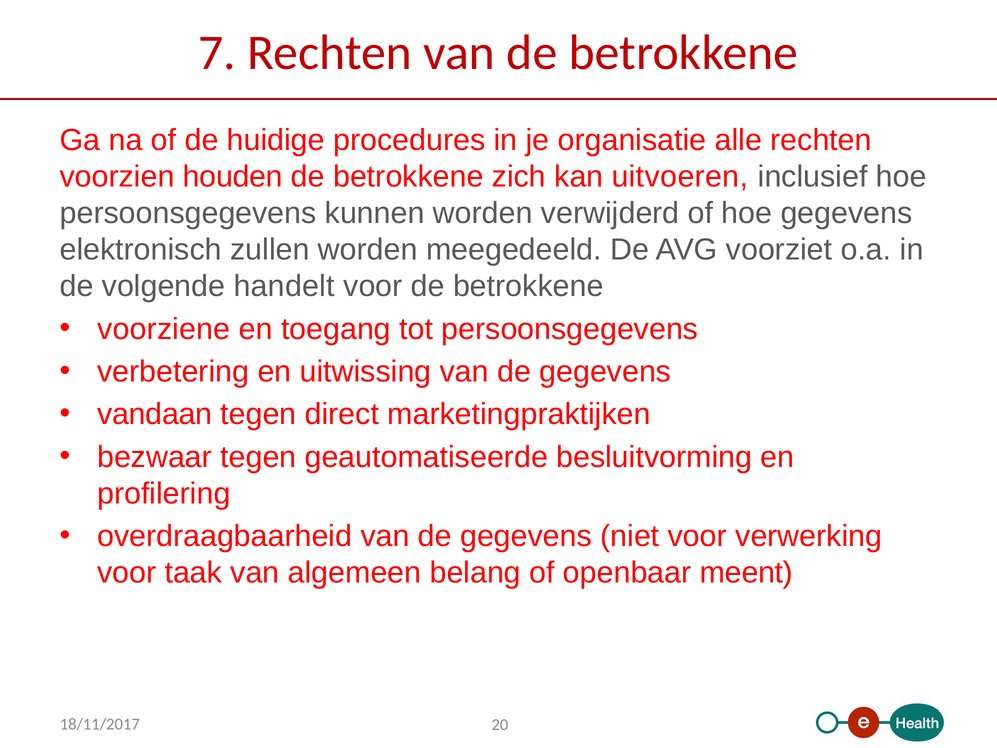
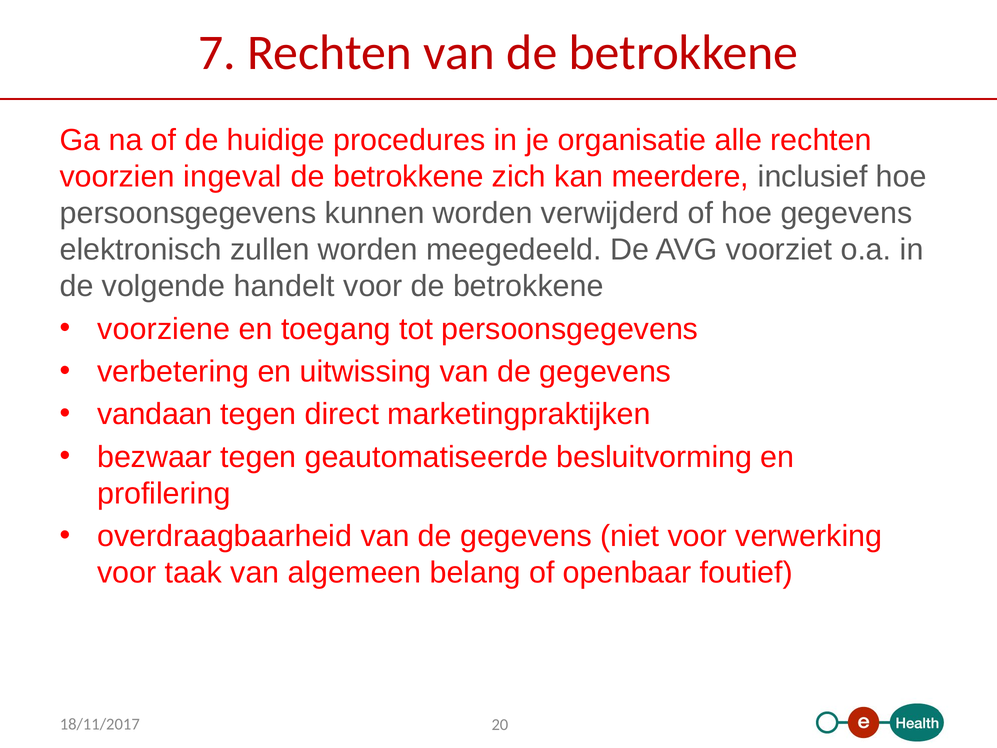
houden: houden -> ingeval (233, 177)
uitvoeren: uitvoeren -> meerdere (680, 177)
meent: meent -> foutief (746, 573)
